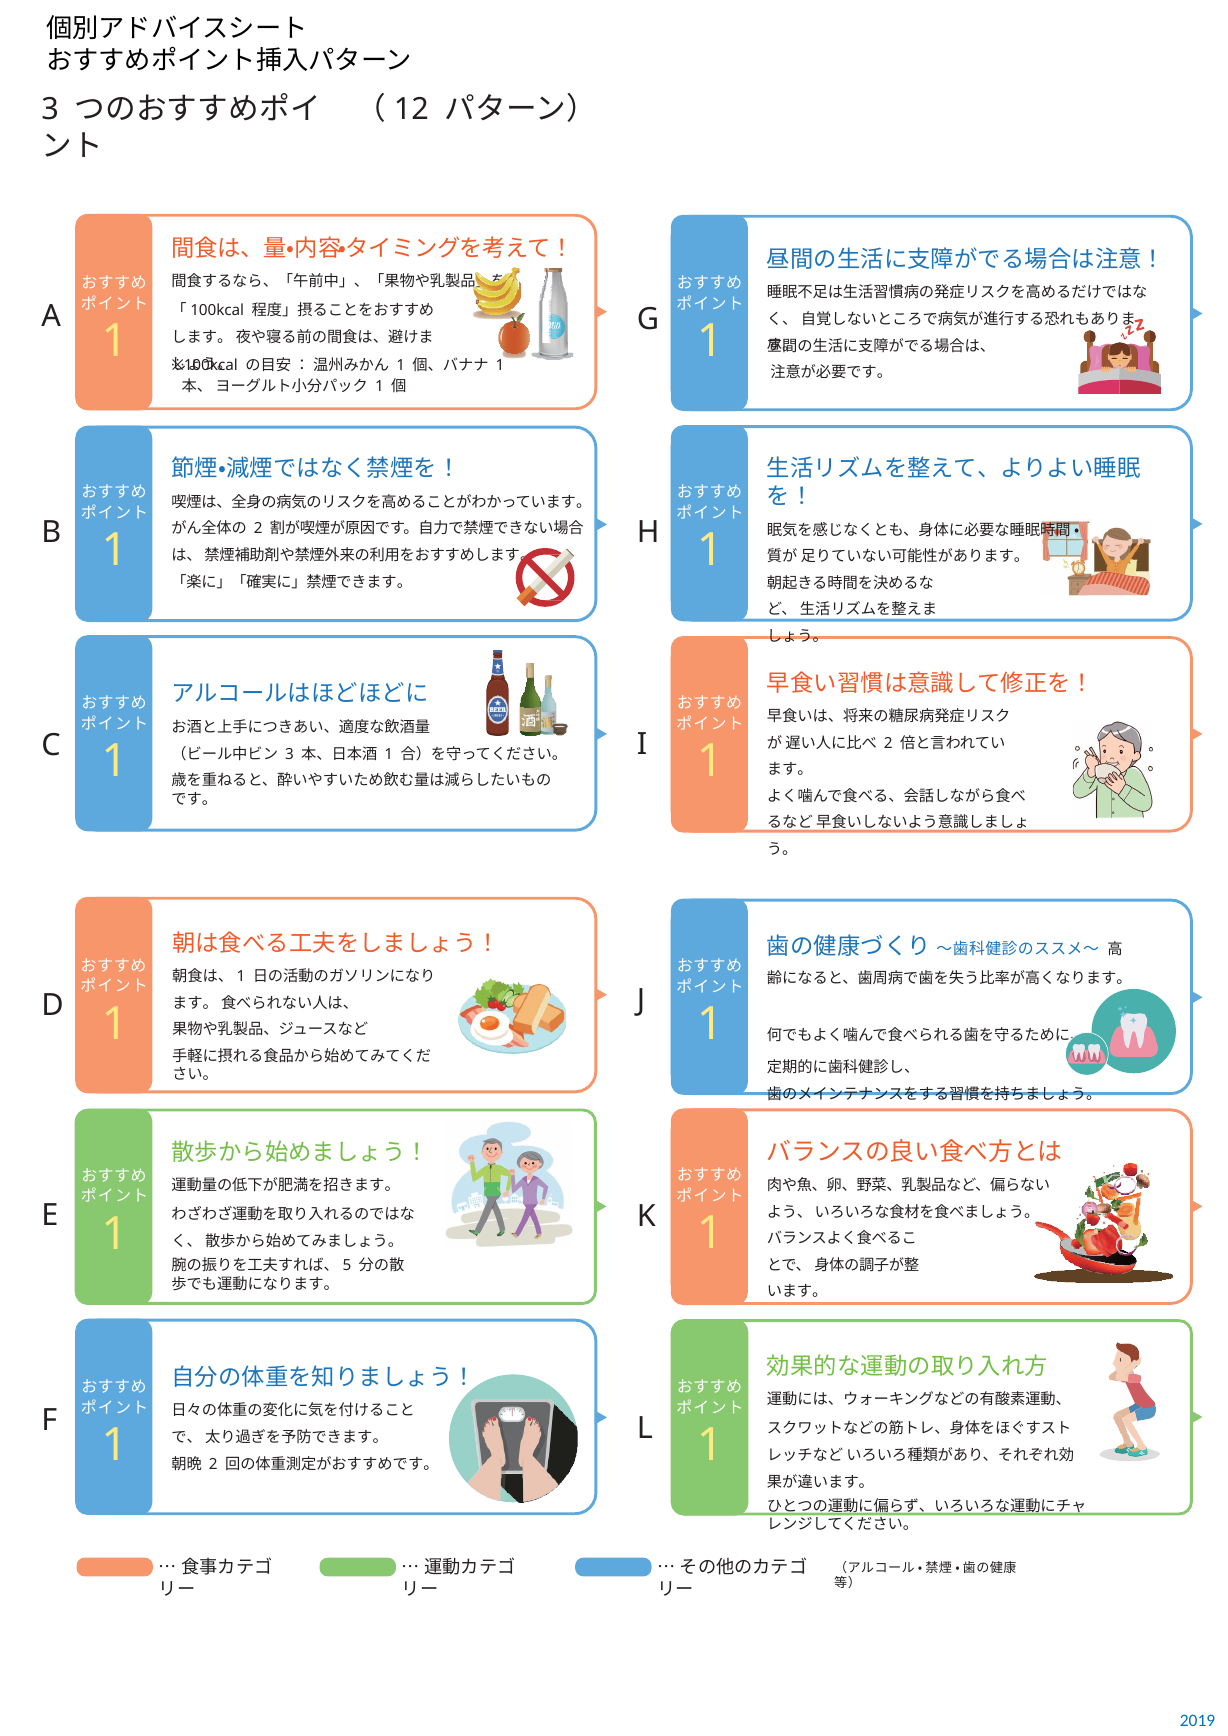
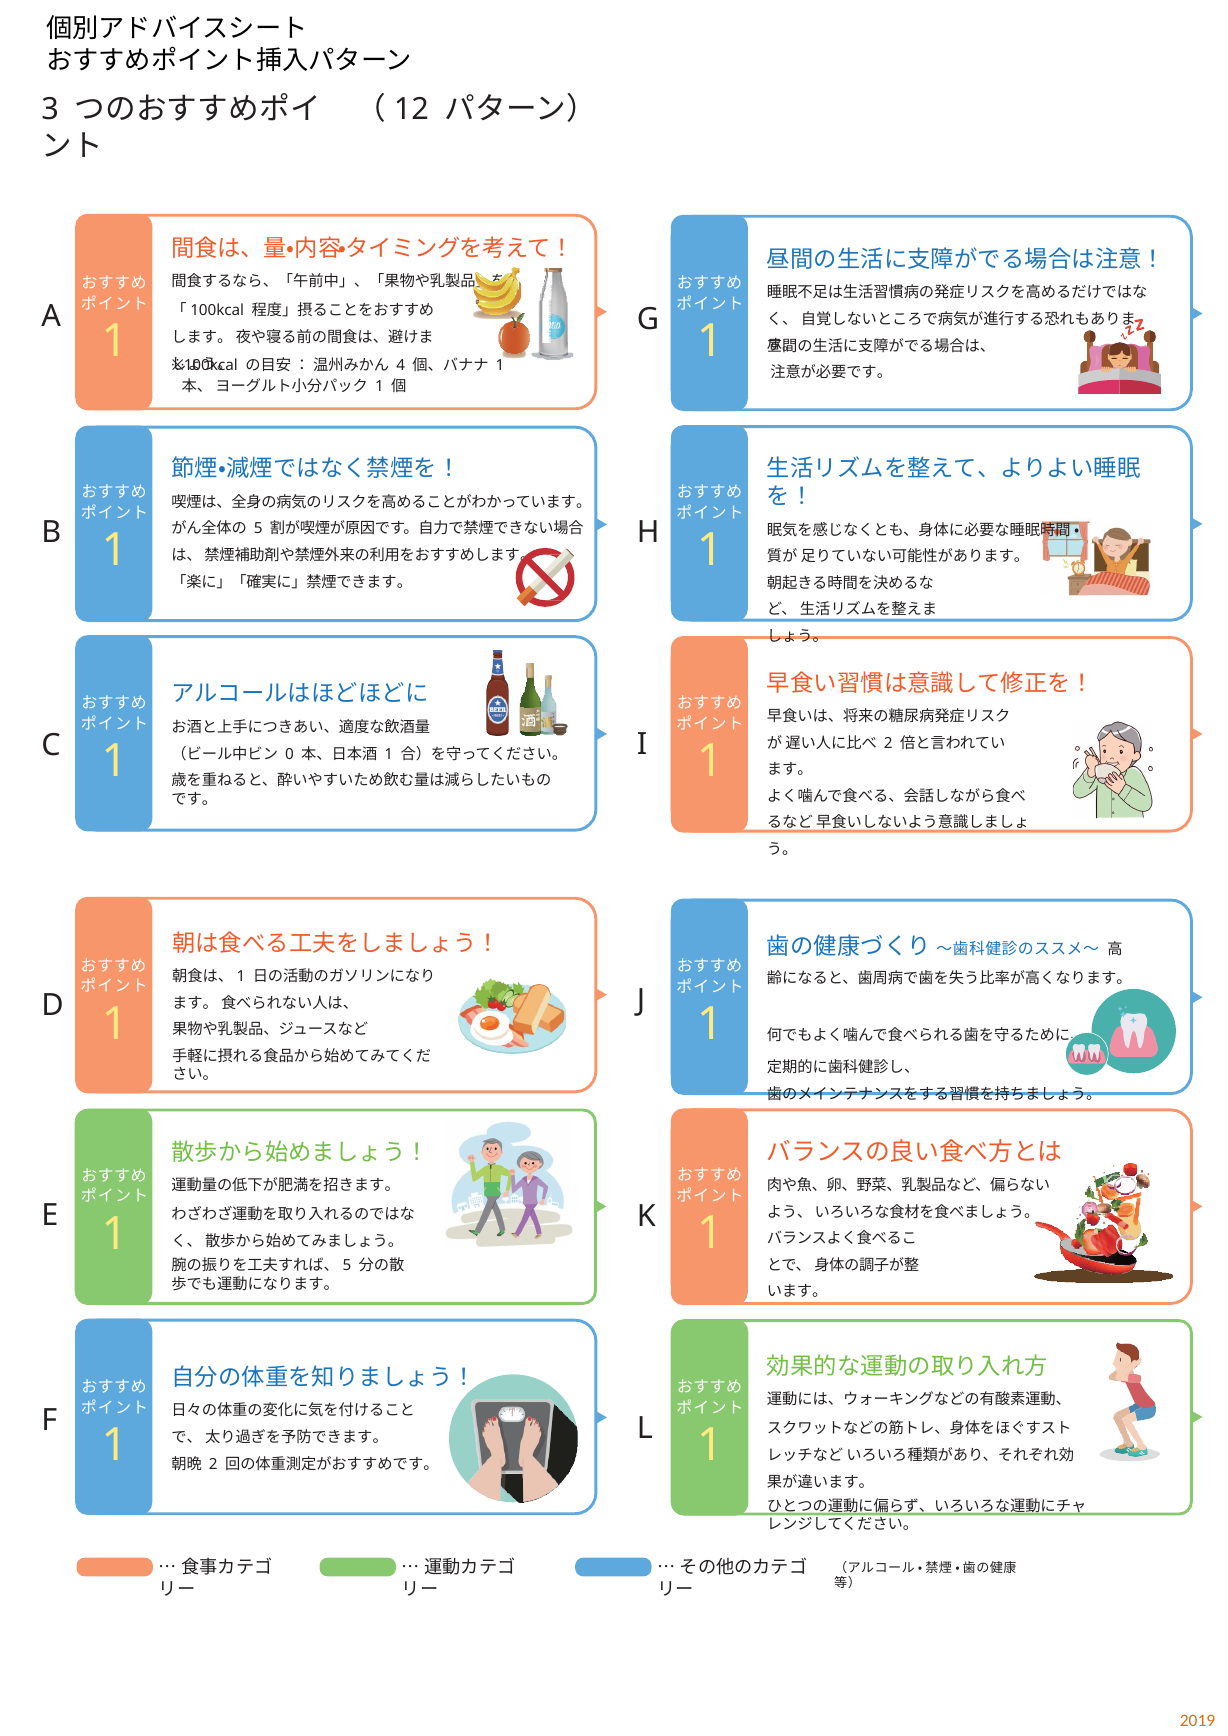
1: 1 -> 4 (401, 366)
2: 2 -> 5 (258, 529)
3: 3 -> 0 (289, 754)
2019 colour: blue -> orange (1198, 1722)
